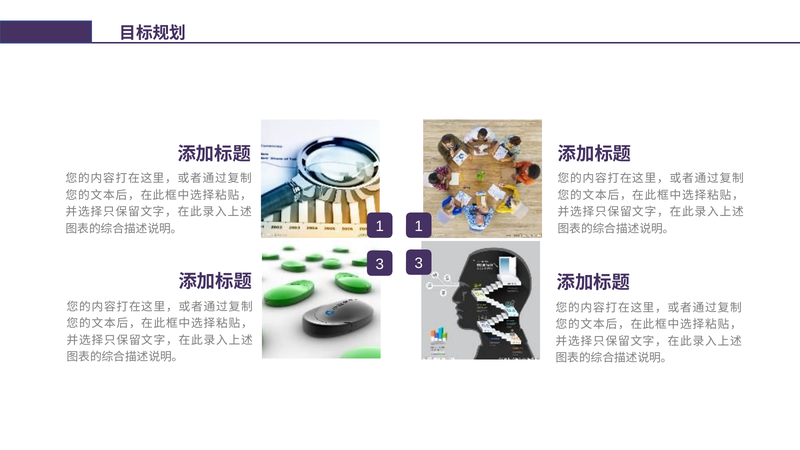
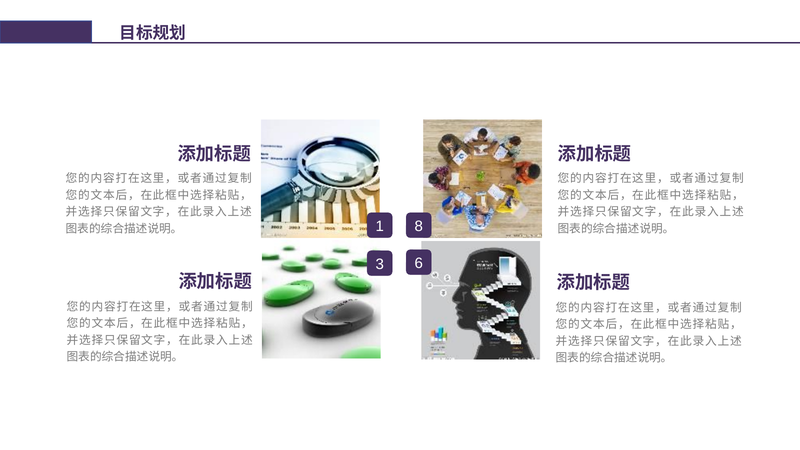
1 1: 1 -> 8 (419, 226)
3 3: 3 -> 6 (419, 263)
